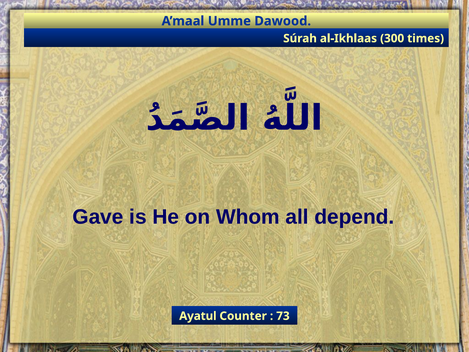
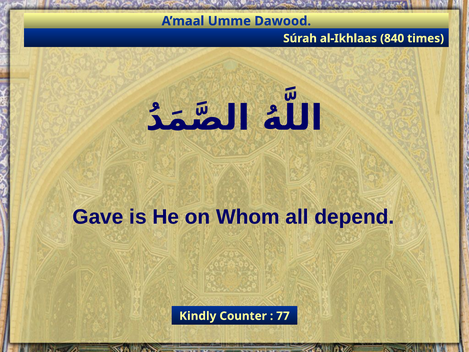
300: 300 -> 840 (392, 38)
Ayatul: Ayatul -> Kindly (198, 316)
73: 73 -> 77 (283, 316)
